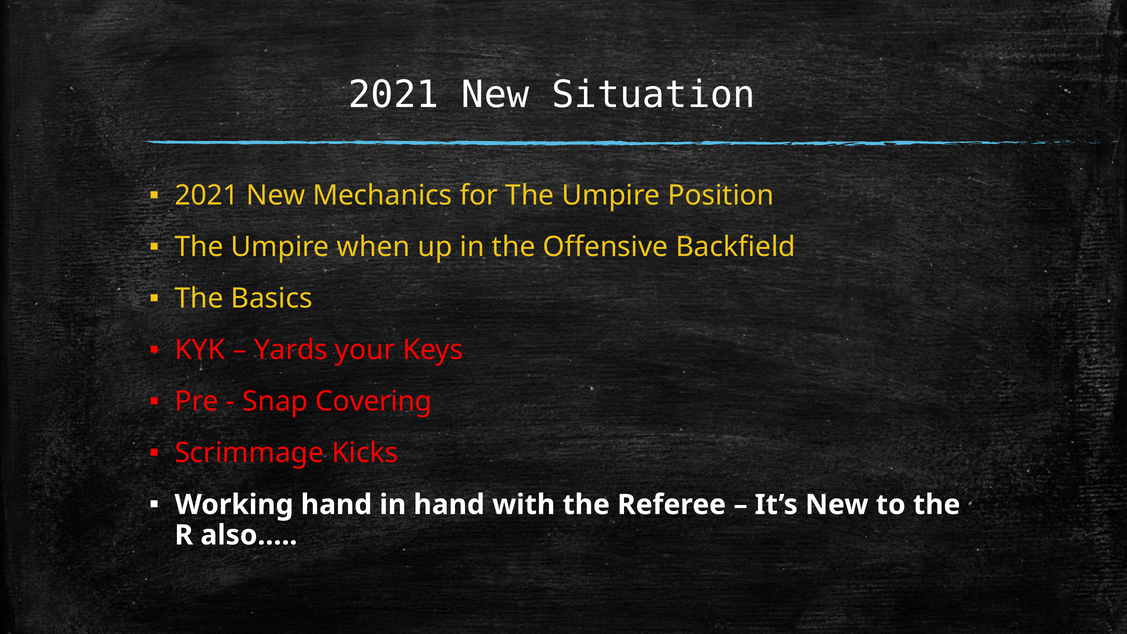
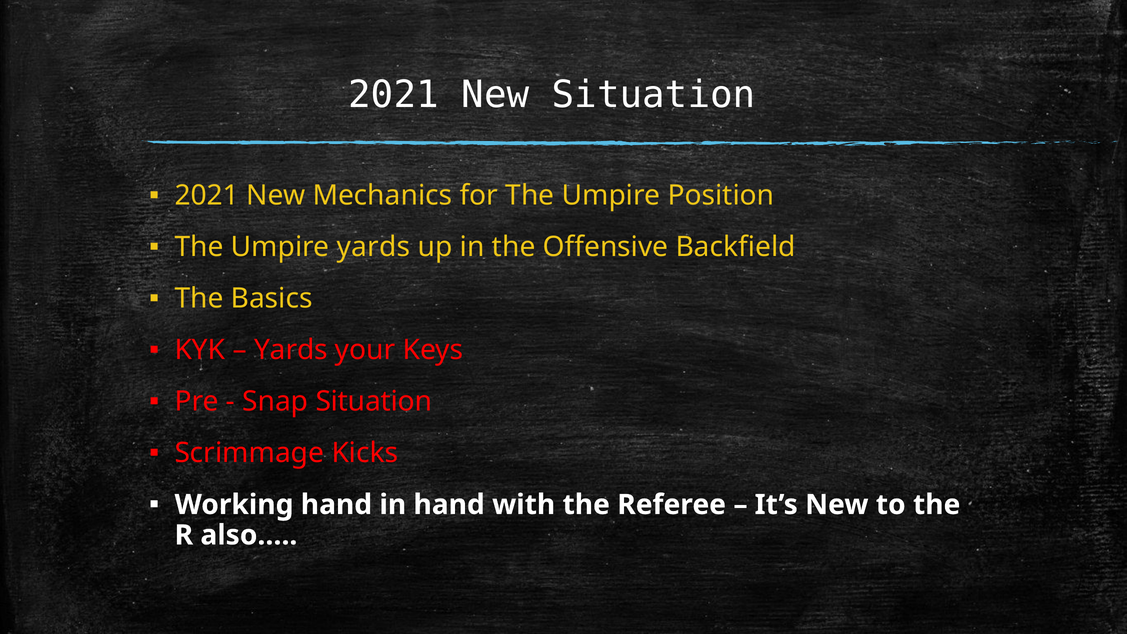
Umpire when: when -> yards (373, 247)
Snap Covering: Covering -> Situation (374, 402)
